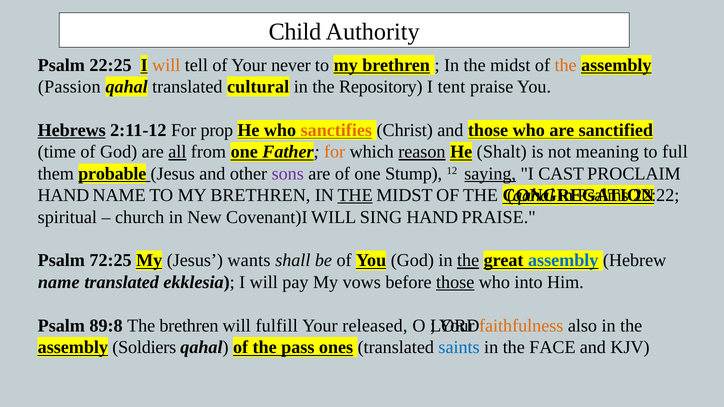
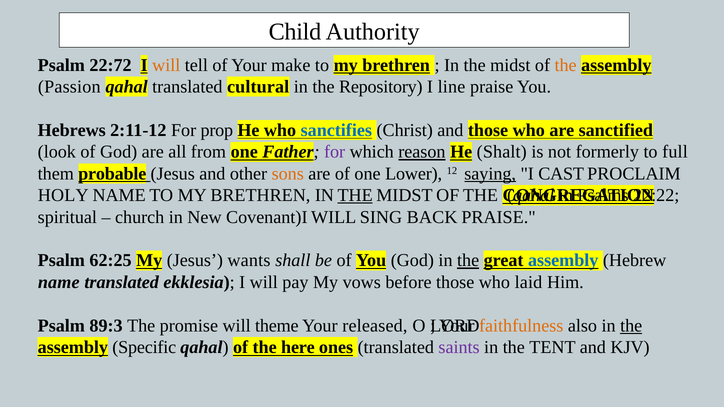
22:25: 22:25 -> 22:72 (111, 65)
never: never -> make (291, 65)
tent: tent -> line (451, 87)
Hebrews underline: present -> none (72, 130)
sanctifies colour: orange -> blue (336, 130)
time: time -> look (57, 152)
all underline: present -> none (177, 152)
for colour: orange -> purple (335, 152)
meaning: meaning -> formerly (607, 152)
sons colour: purple -> orange (288, 174)
Stump: Stump -> Lower (414, 174)
HAND: HAND -> HOLY (63, 195)
SING HAND: HAND -> BACK (432, 217)
72:25: 72:25 -> 62:25 (111, 261)
those underline: present -> none (455, 282)
into: into -> laid (528, 282)
89:8: 89:8 -> 89:3 (106, 326)
The brethren: brethren -> promise (189, 326)
fulfill: fulfill -> theme (277, 326)
the underline: none -> present (631, 326)
Soldiers: Soldiers -> Specific (144, 348)
pass: pass -> here (298, 348)
saints colour: blue -> purple (459, 348)
FACE: FACE -> TENT (552, 348)
